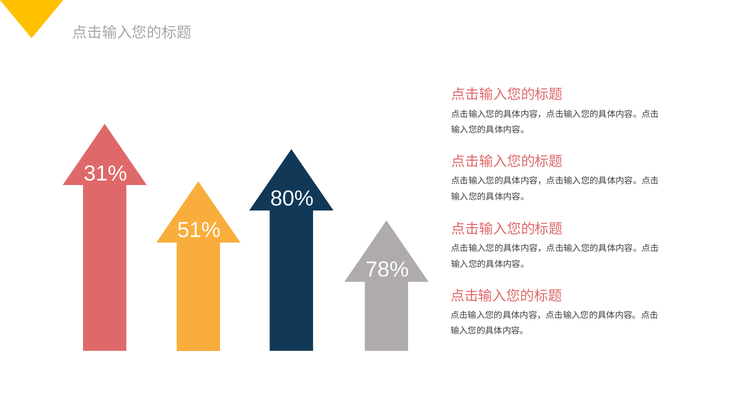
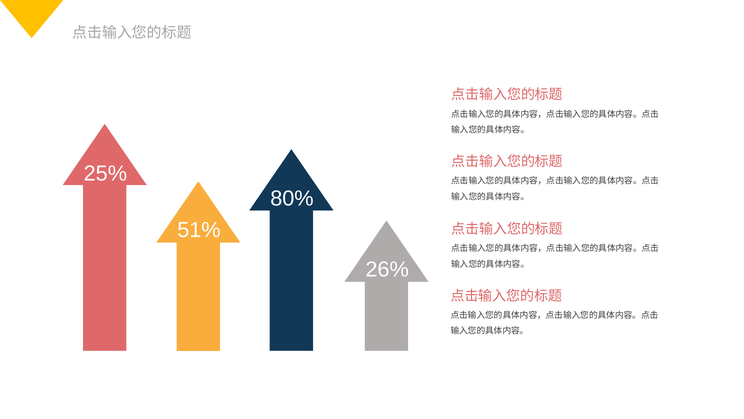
31%: 31% -> 25% (105, 174)
78%: 78% -> 26% (387, 269)
